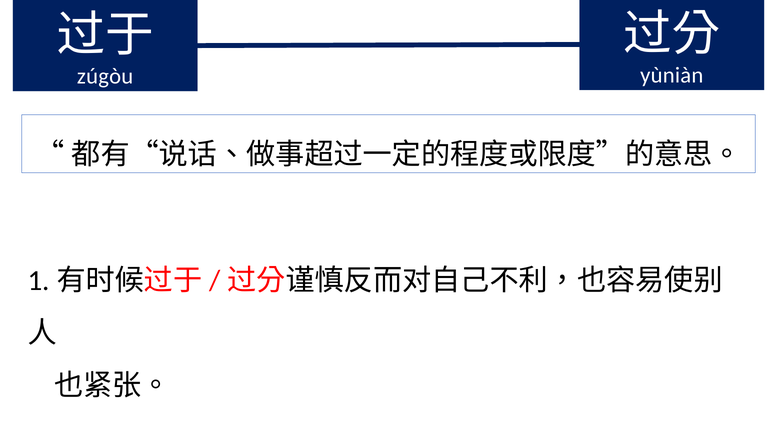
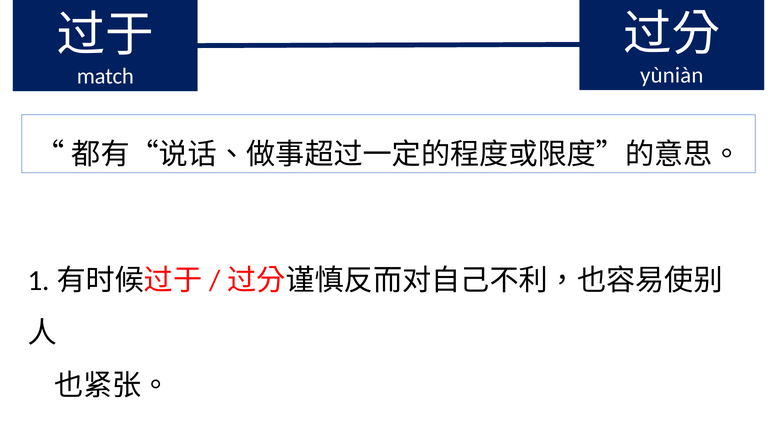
zúgòu: zúgòu -> match (105, 76)
